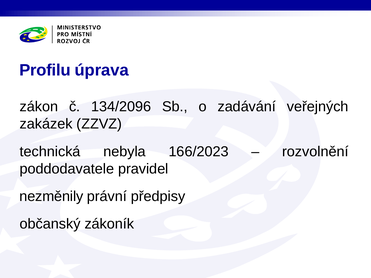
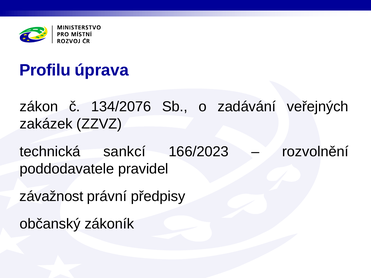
134/2096: 134/2096 -> 134/2076 (121, 107)
nebyla: nebyla -> sankcí (124, 152)
nezměnily: nezměnily -> závažnost (51, 197)
